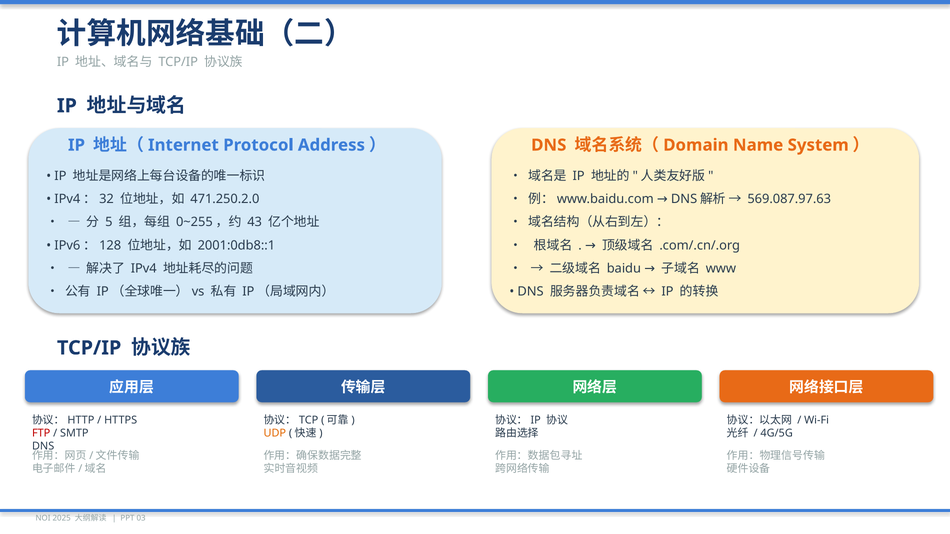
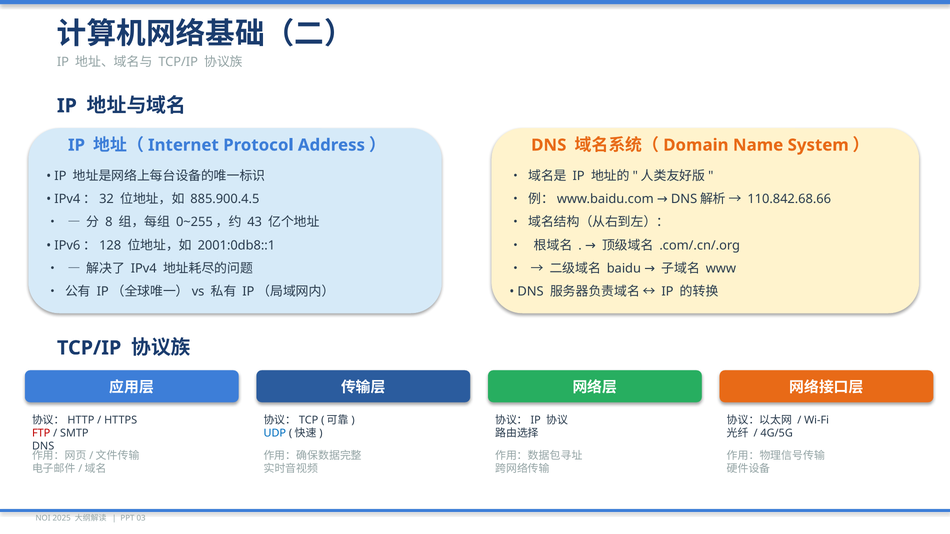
569.087.97.63: 569.087.97.63 -> 110.842.68.66 (789, 199)
471.250.2.0: 471.250.2.0 -> 885.900.4.5 (225, 199)
5: 5 -> 8 (109, 222)
UDP colour: orange -> blue (275, 434)
